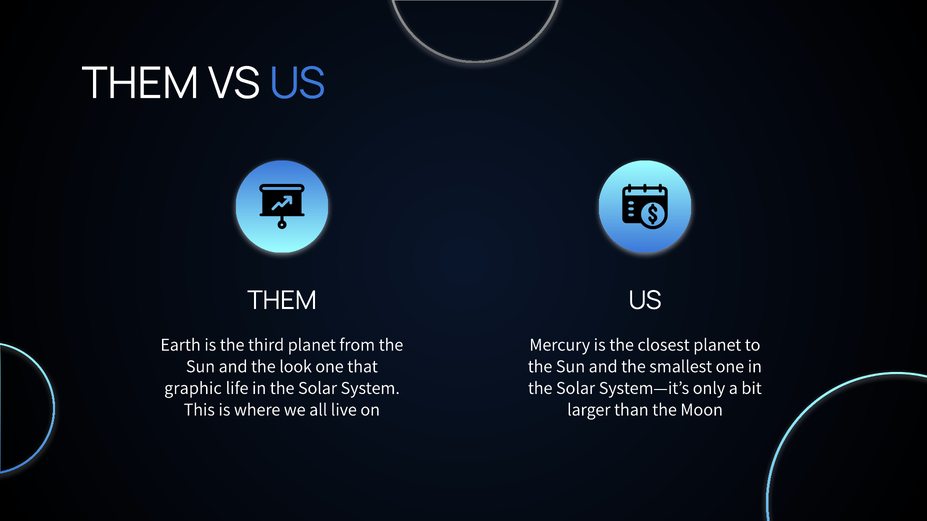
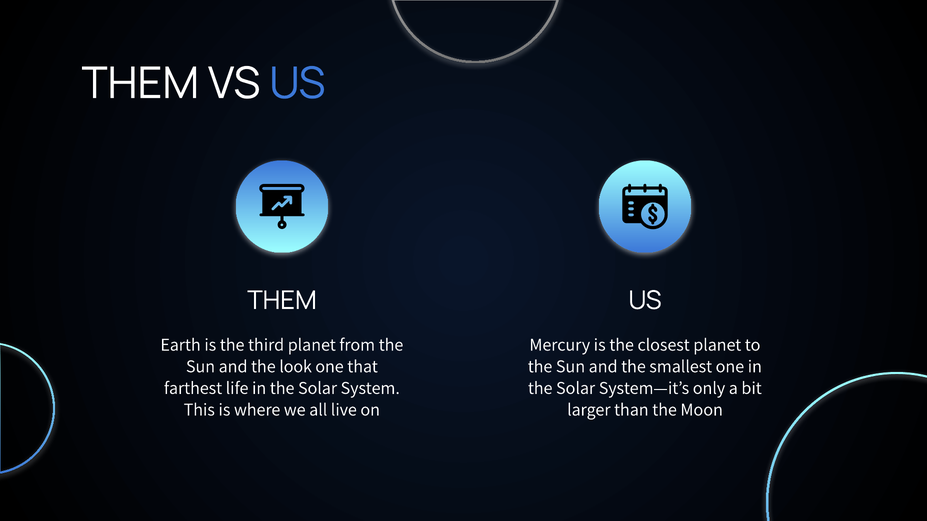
graphic: graphic -> farthest (193, 388)
